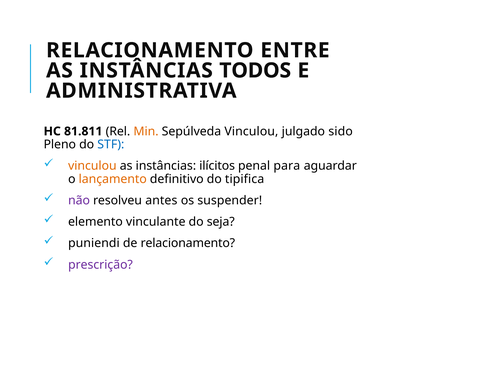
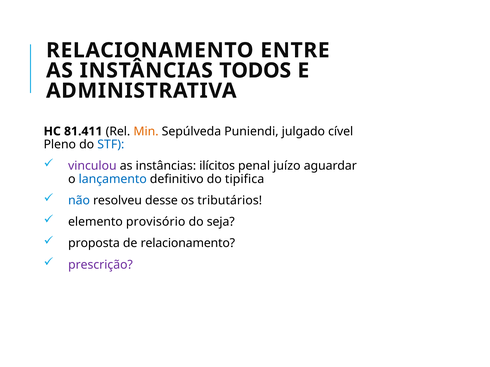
81.811: 81.811 -> 81.411 (83, 131)
Sepúlveda Vinculou: Vinculou -> Puniendi (251, 131)
sido: sido -> cível (341, 131)
vinculou colour: orange -> purple (92, 166)
para: para -> juízo (287, 166)
lançamento colour: orange -> blue (113, 179)
não colour: purple -> blue (79, 201)
antes: antes -> desse (161, 201)
suspender: suspender -> tributários (230, 201)
vinculante: vinculante -> provisório (156, 222)
puniendi: puniendi -> proposta (94, 244)
